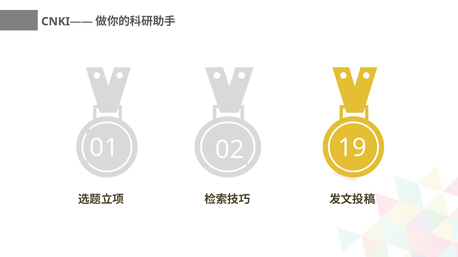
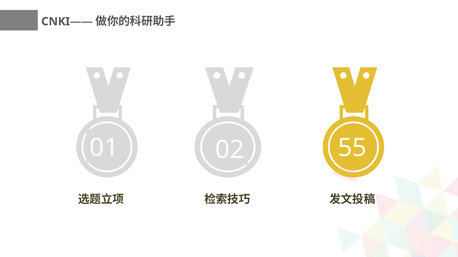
19: 19 -> 55 (352, 148)
